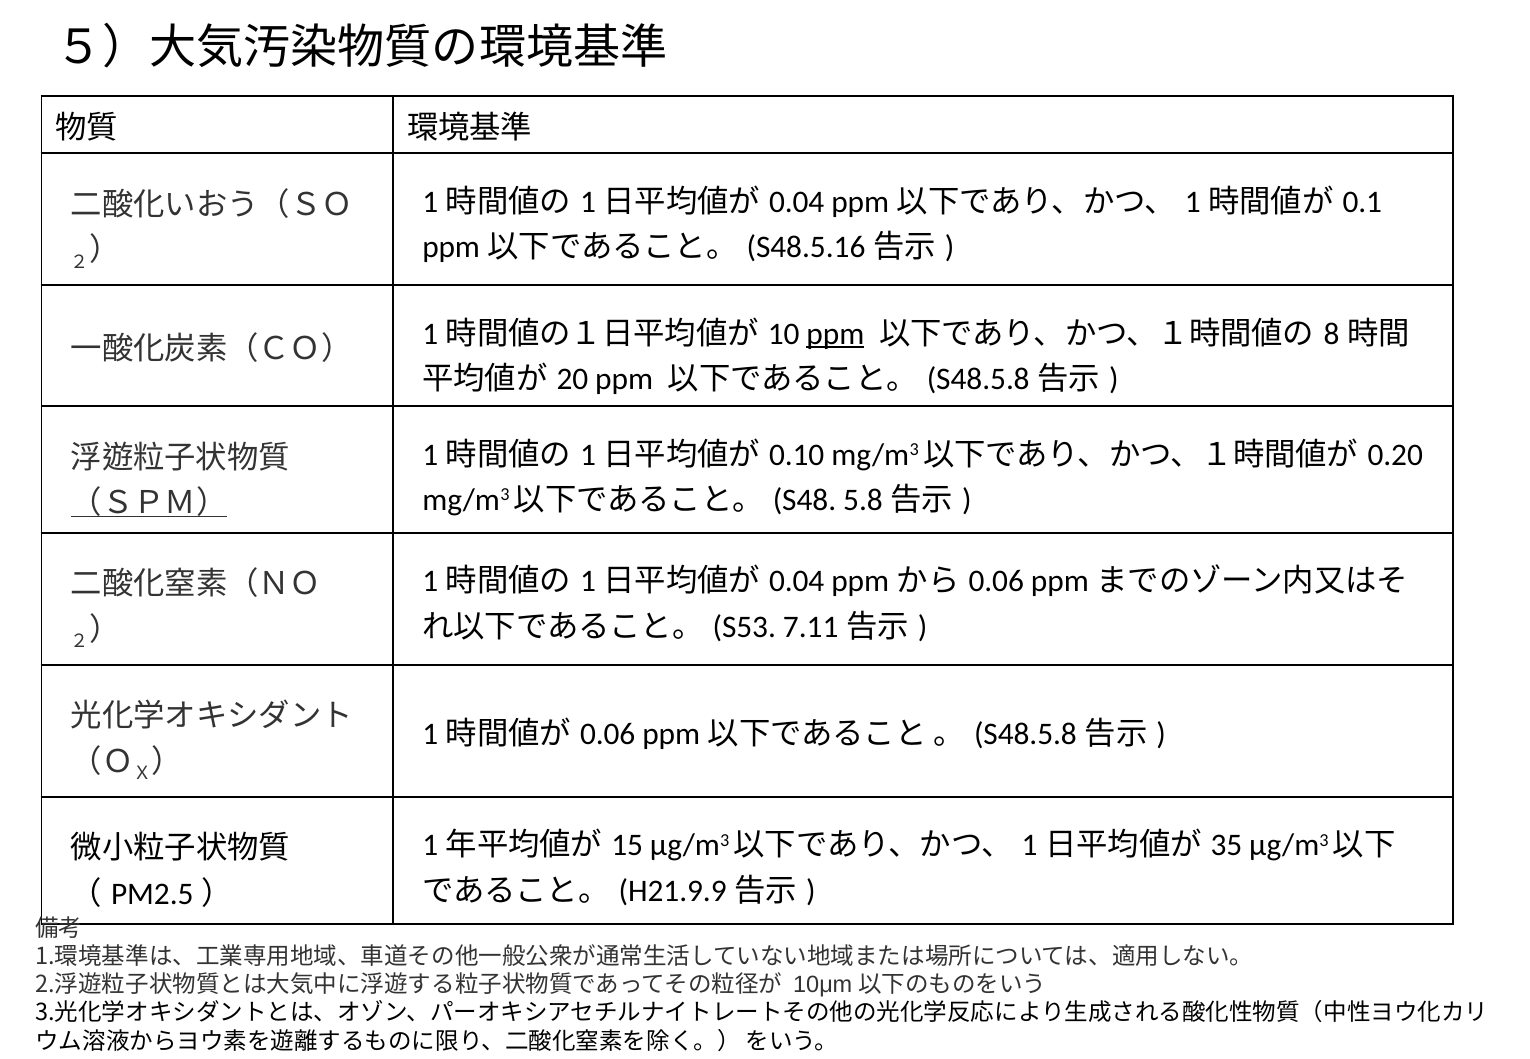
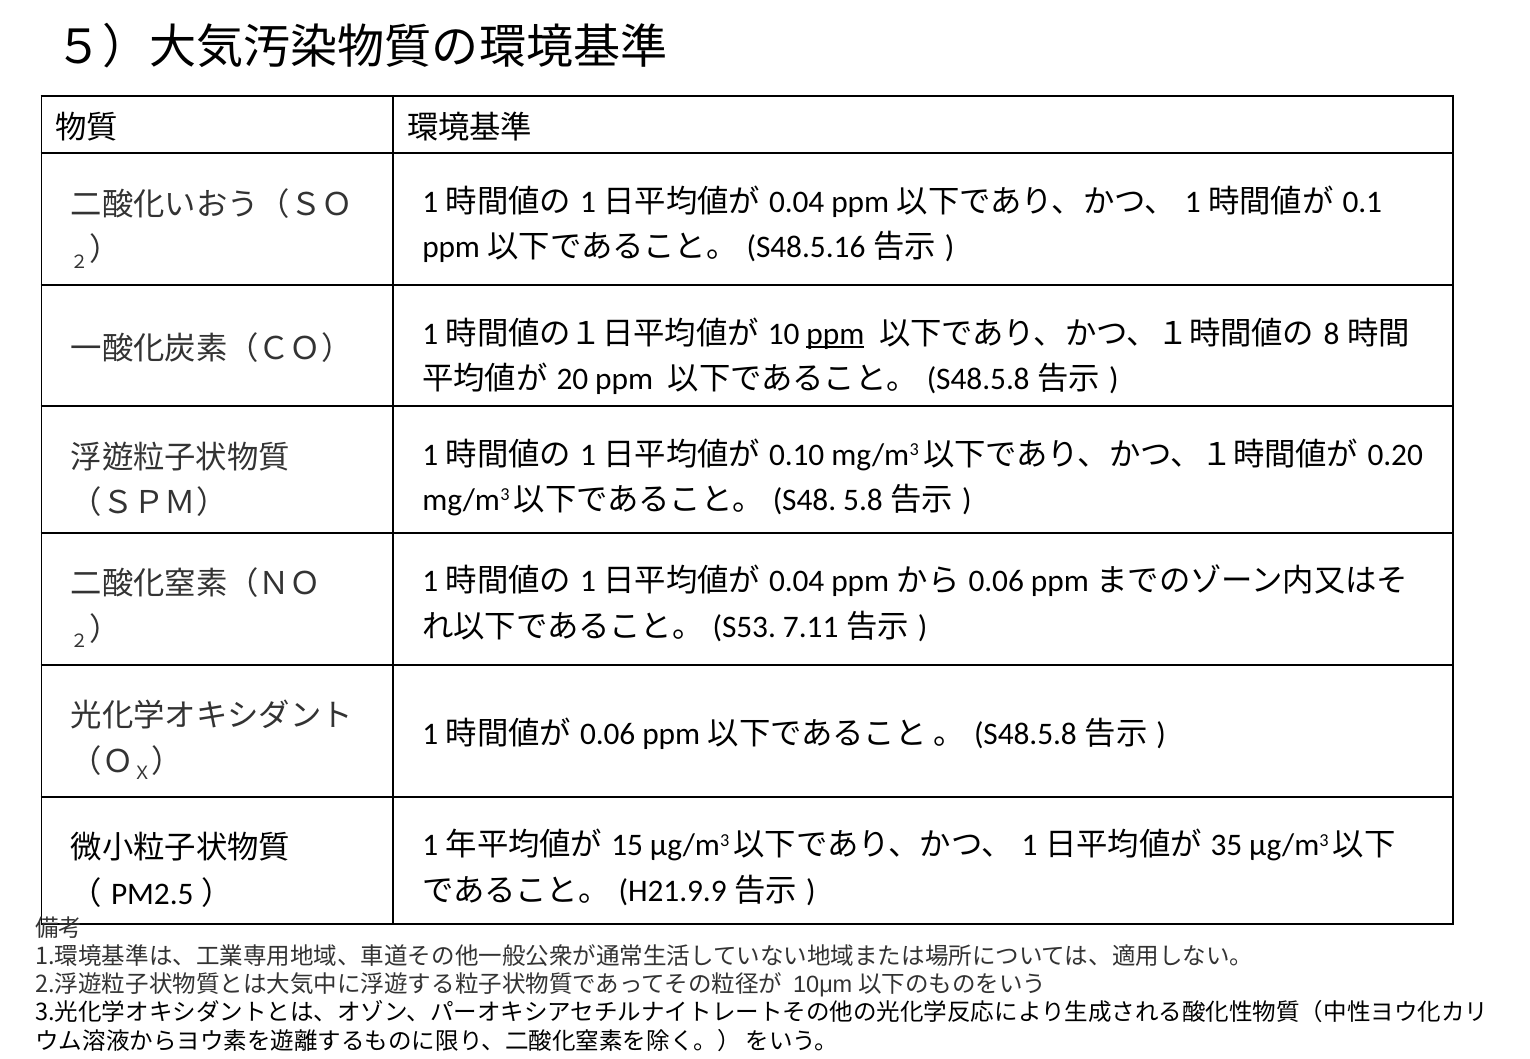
（ＳＰＭ） underline: present -> none (149, 503)
